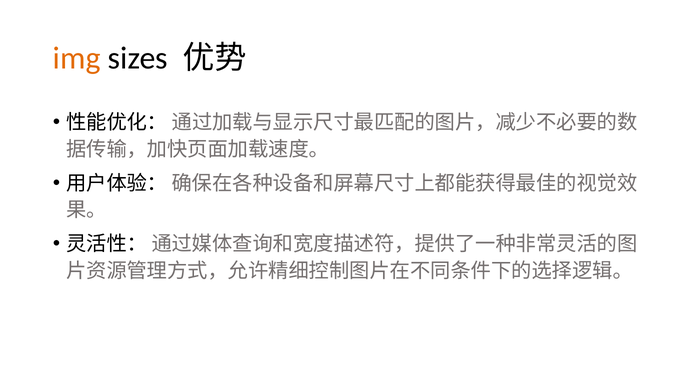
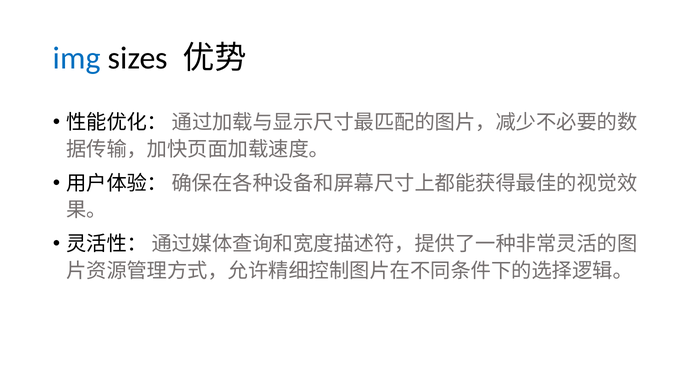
img colour: orange -> blue (77, 58)
